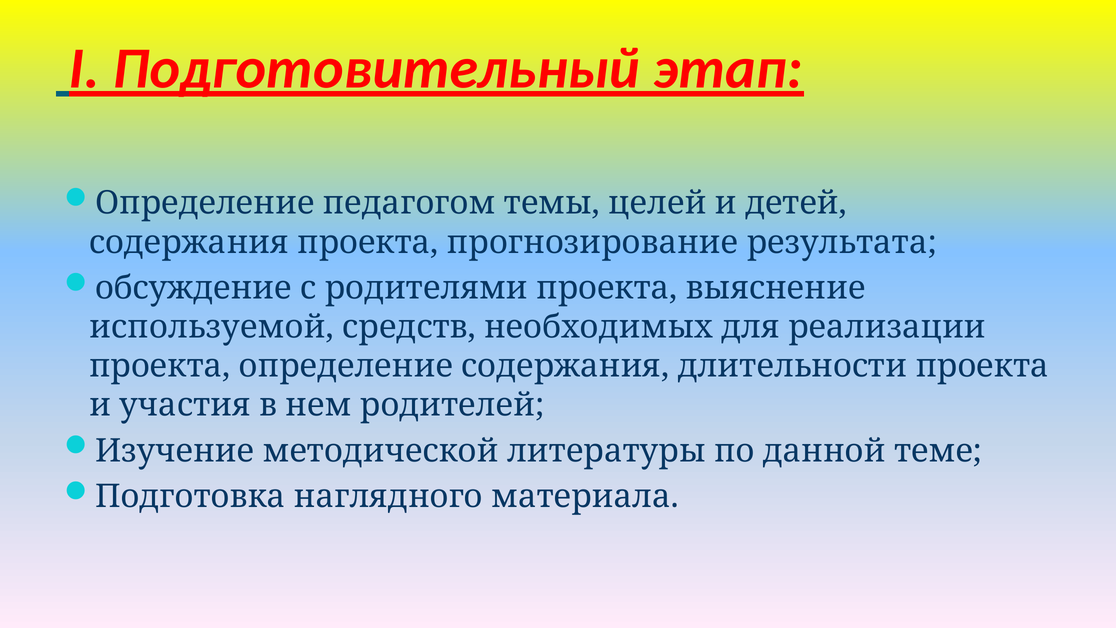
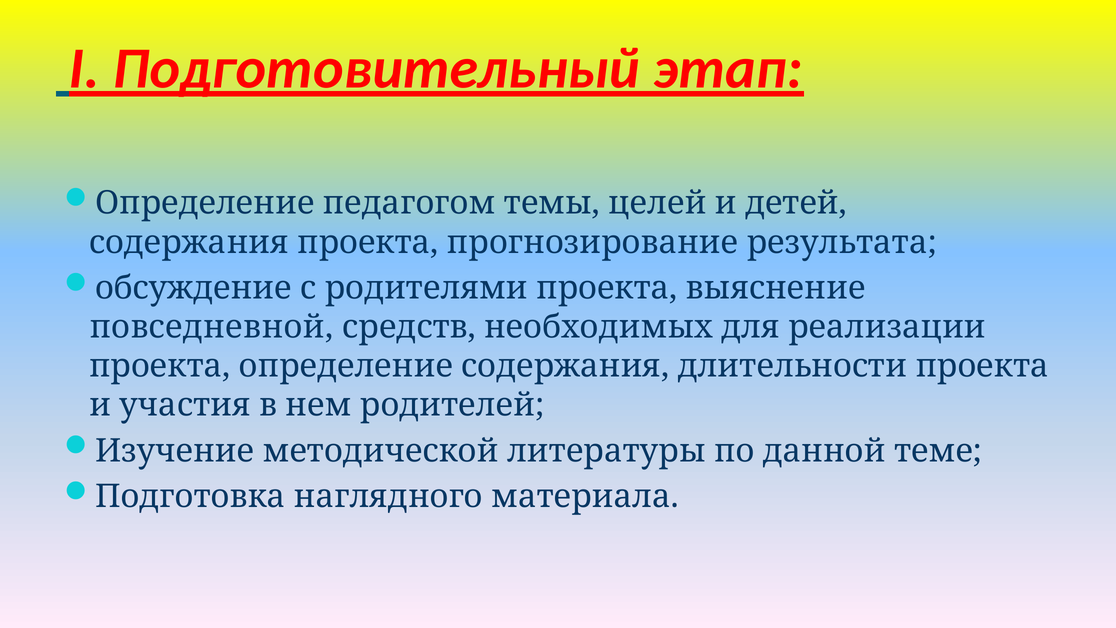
используемой: используемой -> повседневной (211, 327)
